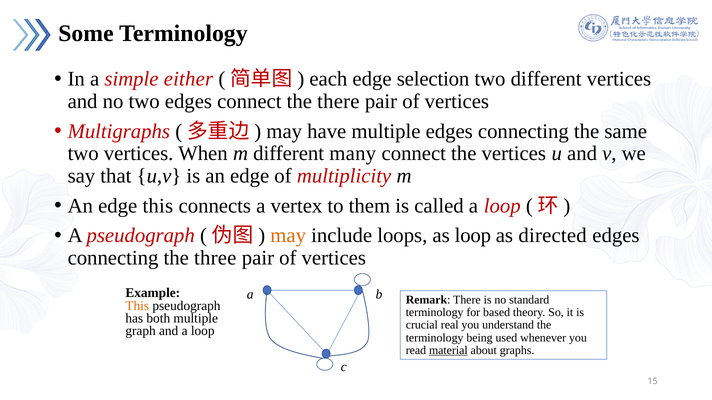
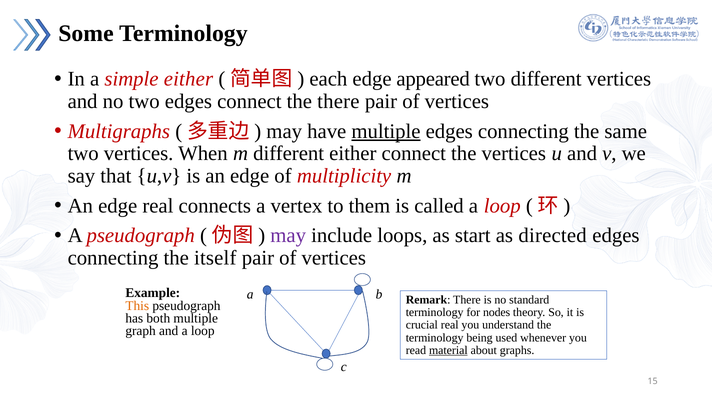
selection: selection -> appeared (433, 79)
multiple underline: none -> present (386, 131)
different many: many -> either (353, 154)
edge this: this -> real (158, 206)
may colour: orange -> purple (288, 236)
as loop: loop -> start (473, 236)
three: three -> itself (215, 258)
based: based -> nodes (497, 313)
